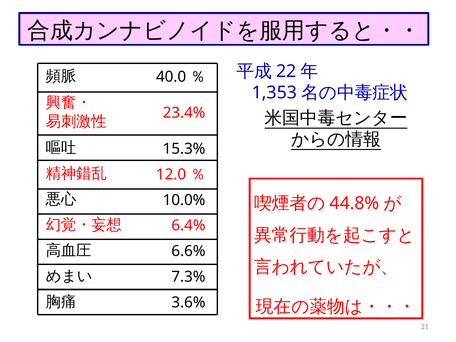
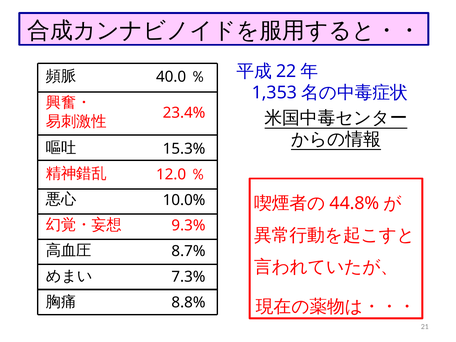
6.4%: 6.4% -> 9.3% (188, 226)
6.6%: 6.6% -> 8.7% (188, 251)
3.6%: 3.6% -> 8.8% (188, 303)
